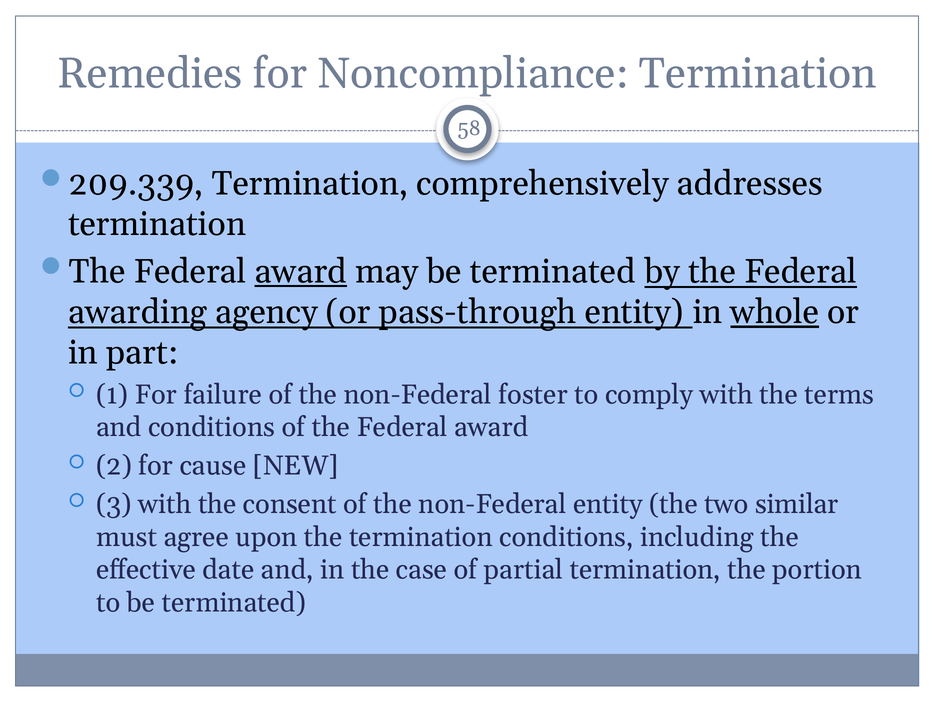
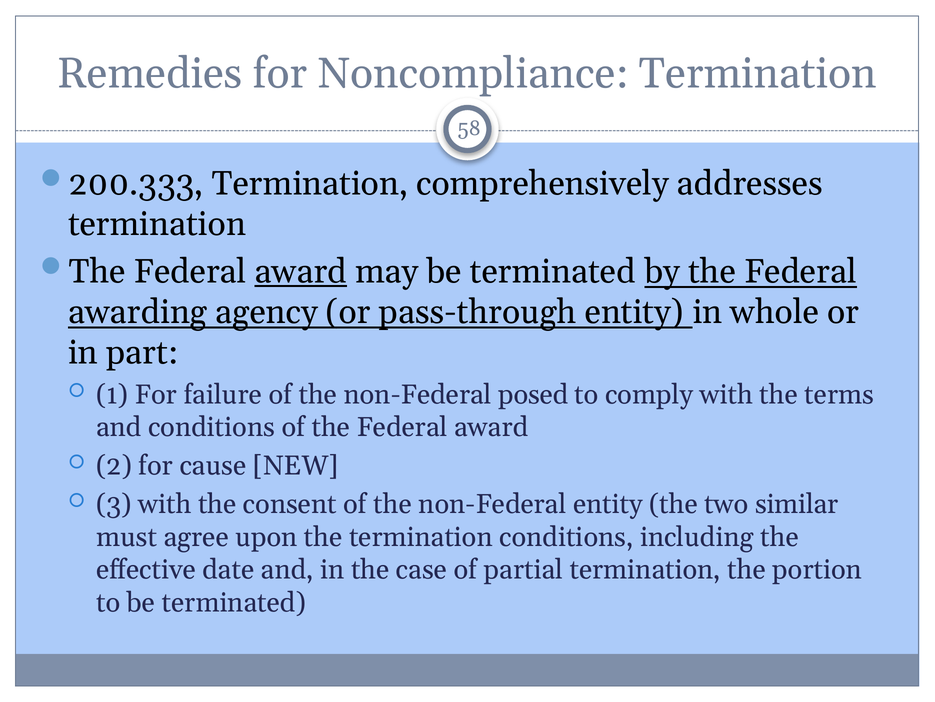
209.339: 209.339 -> 200.333 (136, 183)
whole underline: present -> none (775, 312)
foster: foster -> posed (533, 394)
